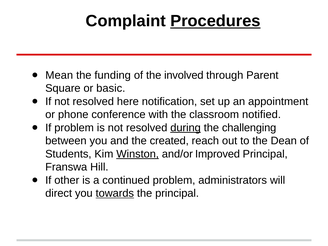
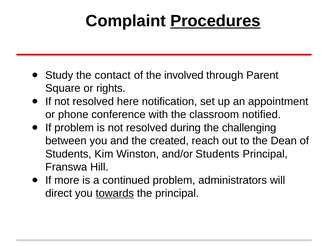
Mean: Mean -> Study (59, 75)
funding: funding -> contact (113, 75)
basic: basic -> rights (111, 88)
during underline: present -> none (186, 128)
Winston underline: present -> none (138, 154)
and/or Improved: Improved -> Students (217, 154)
other: other -> more (67, 180)
